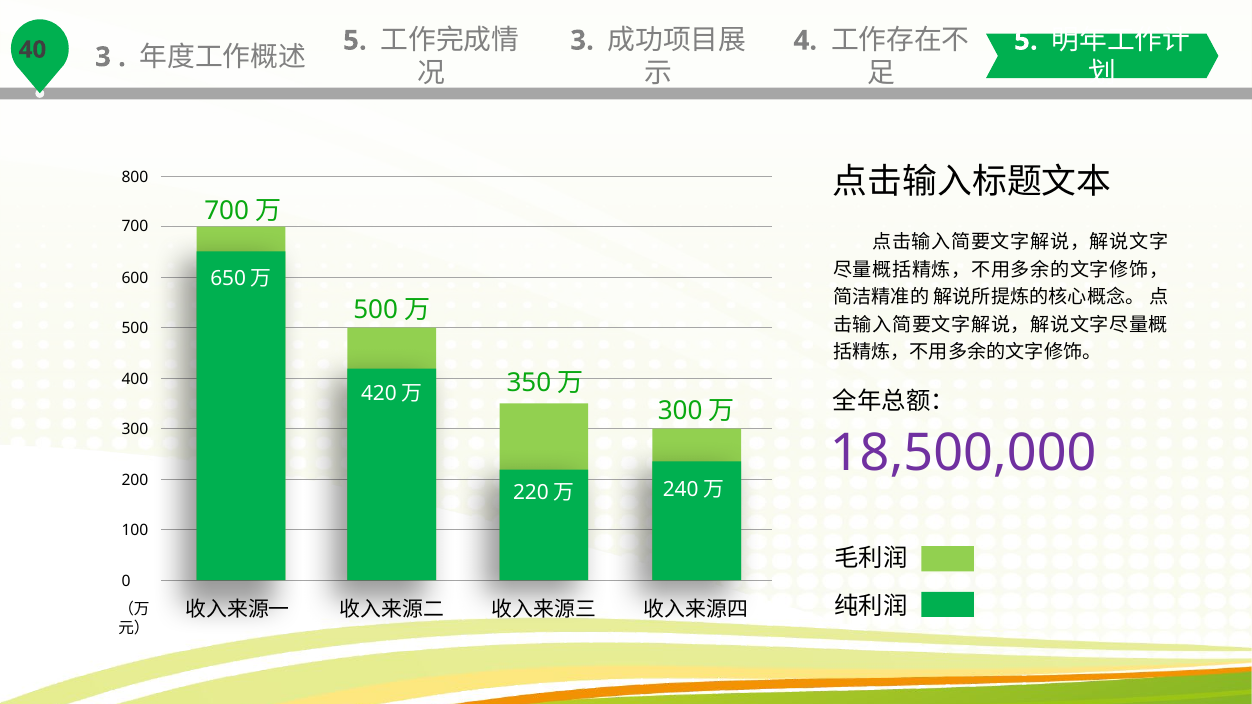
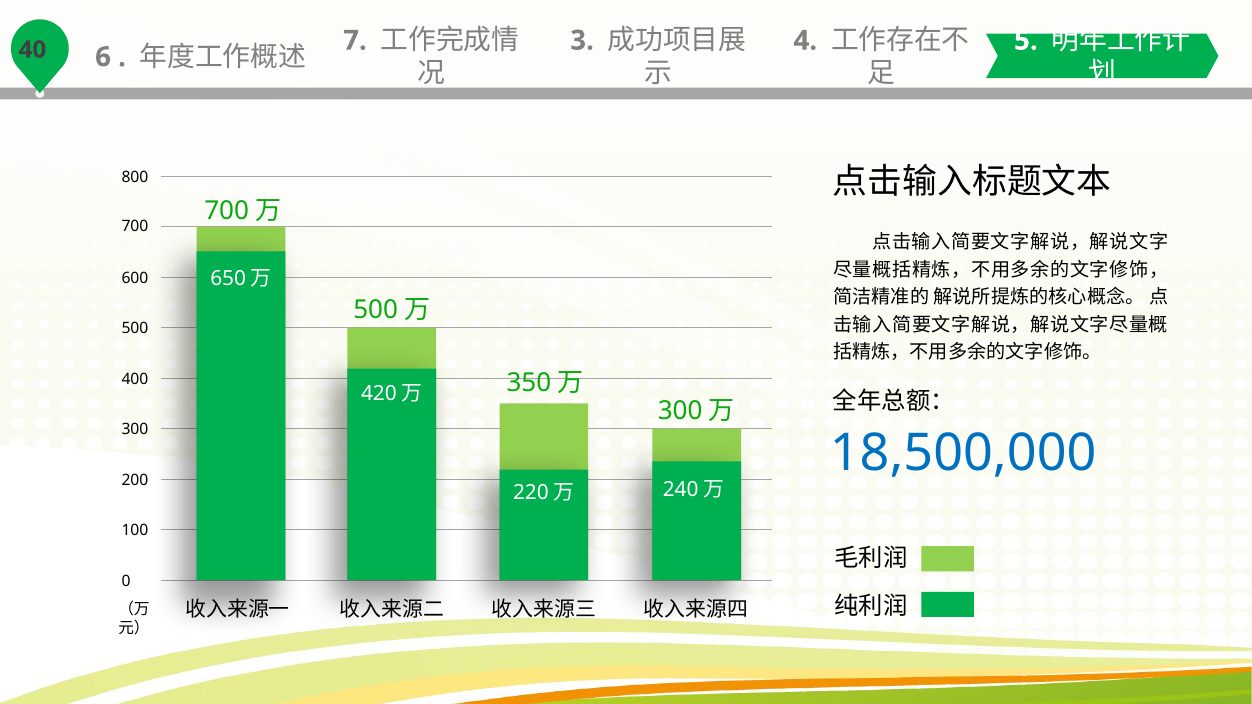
3: 3 -> 6 (103, 57)
5: 5 -> 7 (355, 40)
18,500,000 colour: purple -> blue (963, 453)
